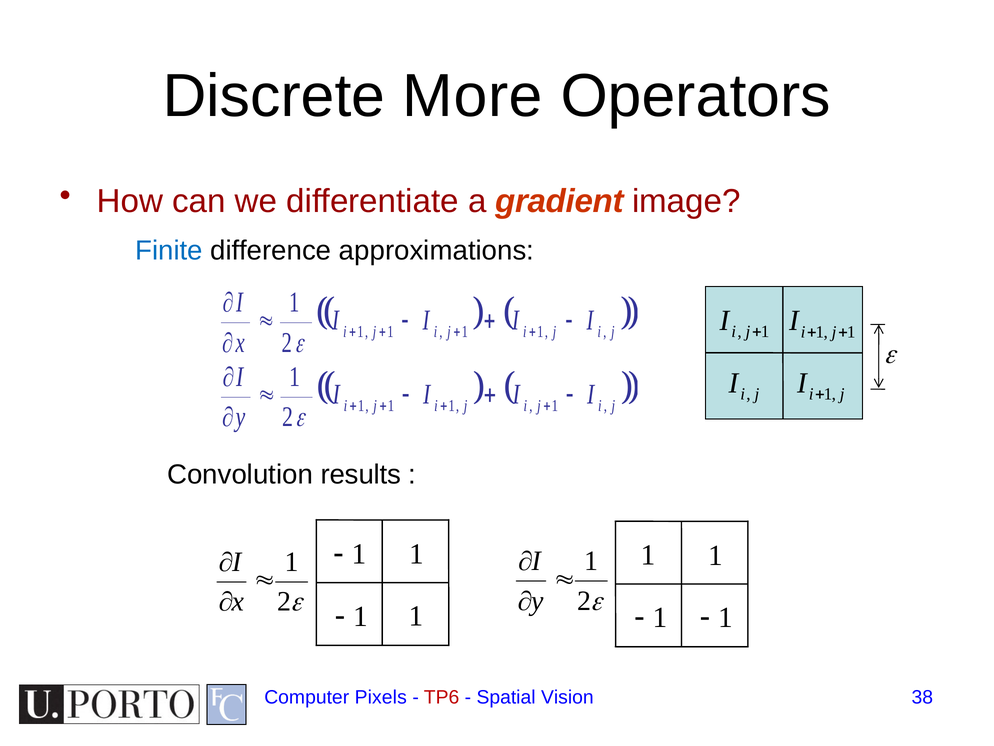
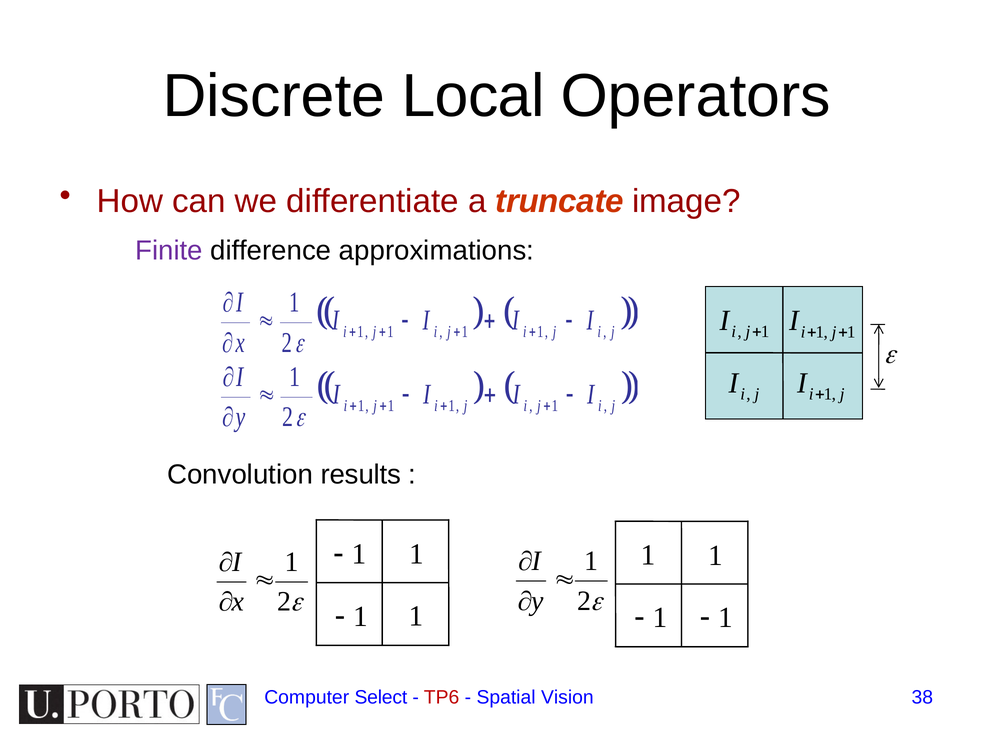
More: More -> Local (473, 96)
gradient: gradient -> truncate (559, 201)
Finite colour: blue -> purple (169, 250)
Pixels: Pixels -> Select (381, 697)
